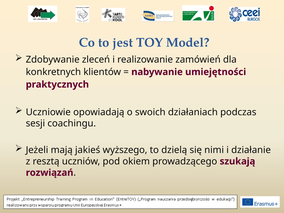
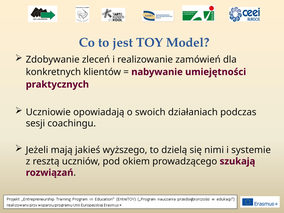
działanie: działanie -> systemie (251, 150)
